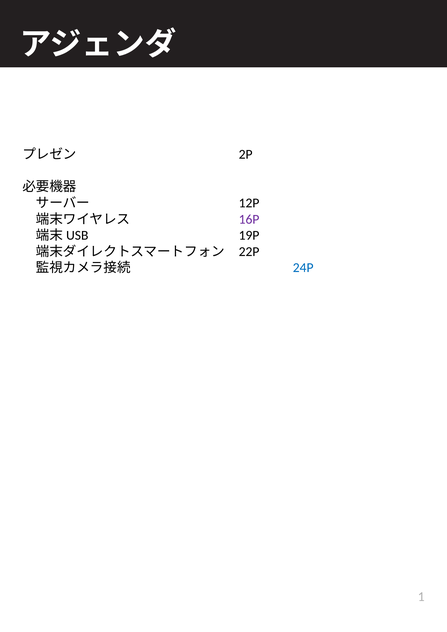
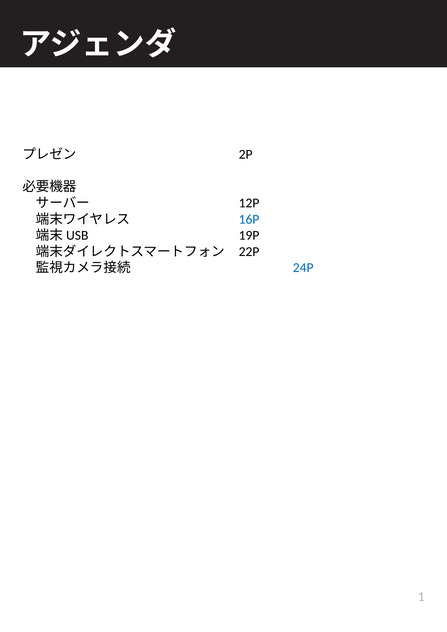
16P colour: purple -> blue (249, 220)
